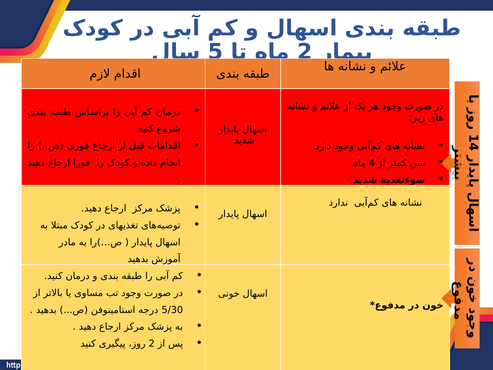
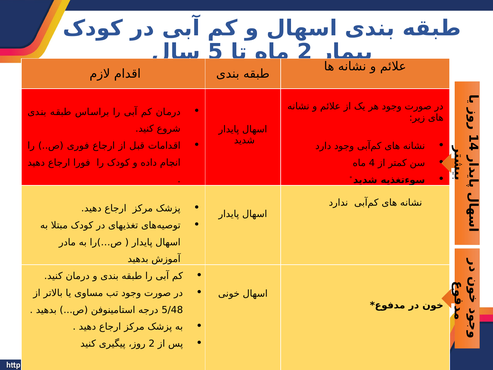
5/30: 5/30 -> 5/48 (172, 310)
